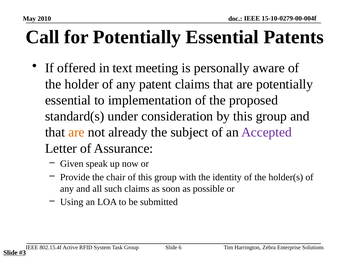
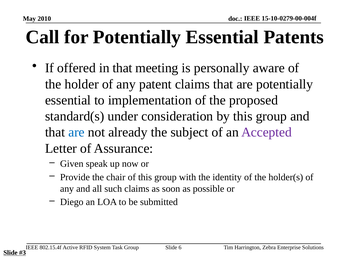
in text: text -> that (122, 68)
are colour: orange -> blue (76, 132)
Using: Using -> Diego (72, 202)
